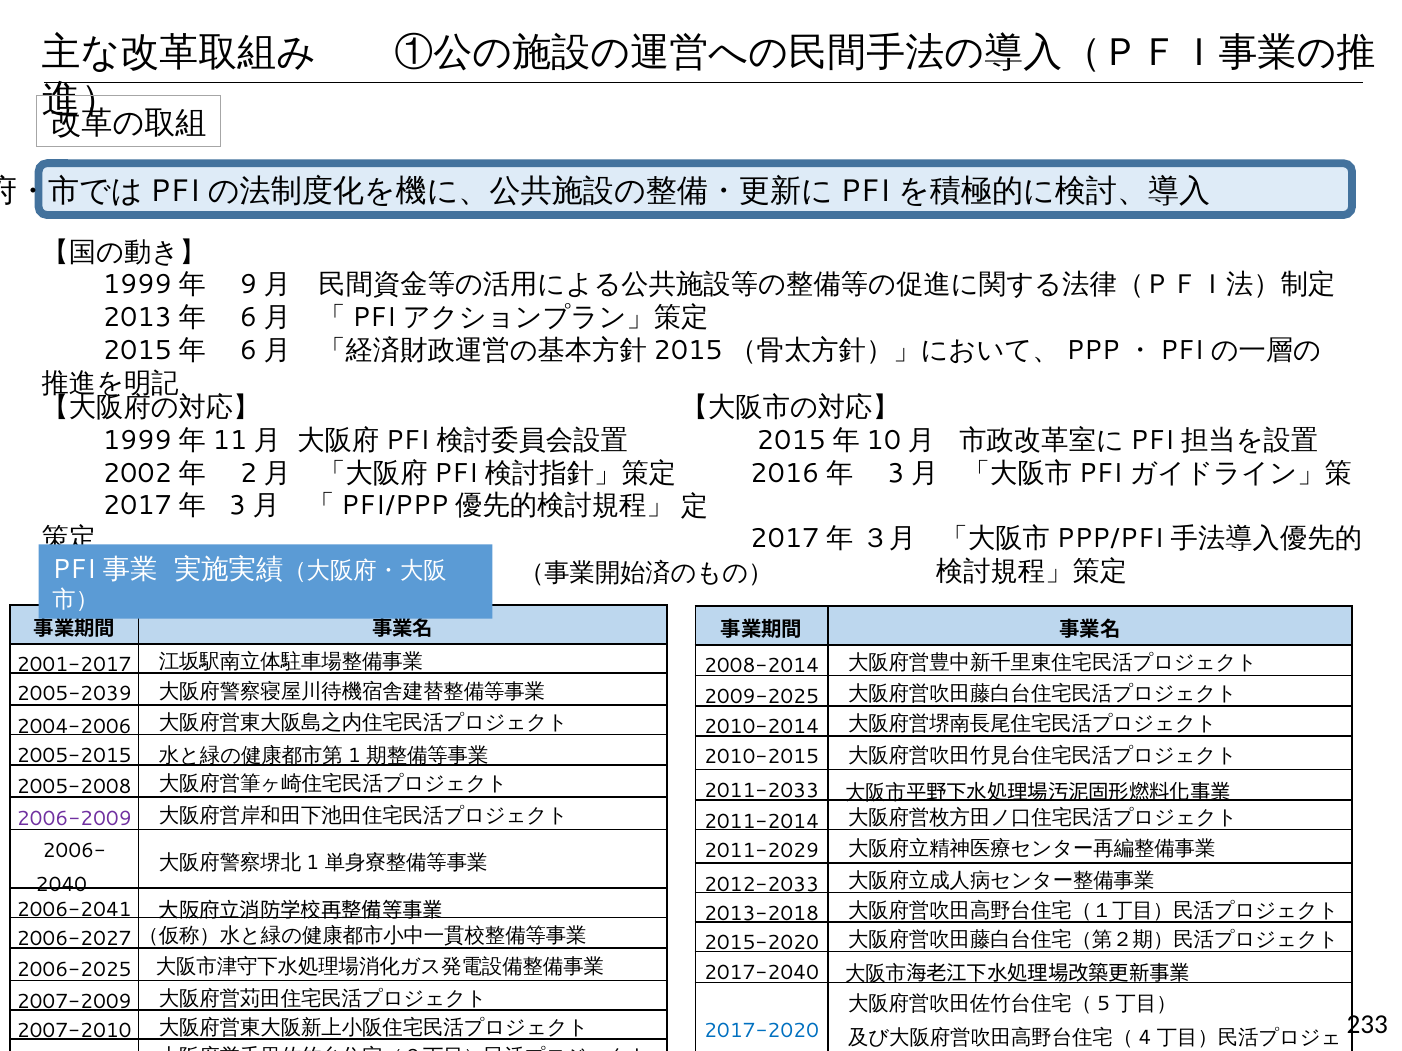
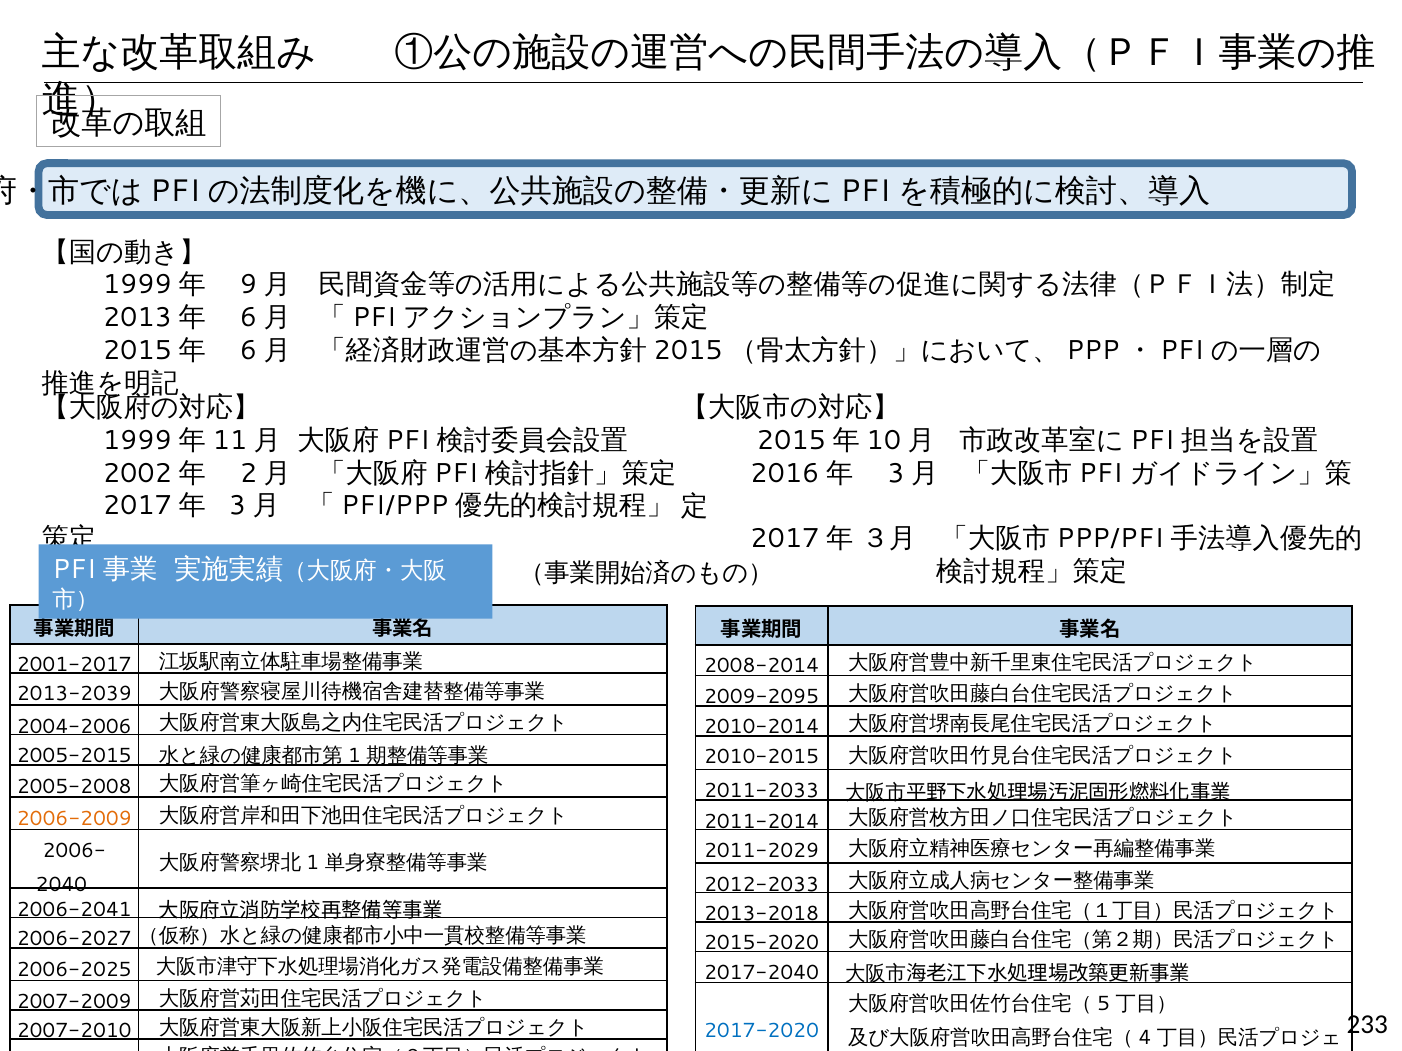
2005-2039: 2005-2039 -> 2013-2039 (74, 695)
2009-2025: 2009-2025 -> 2009-2095 (762, 697)
2006-2009 colour: purple -> orange (74, 819)
